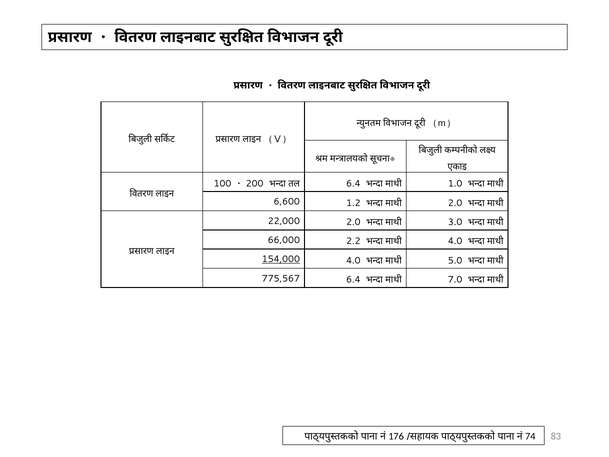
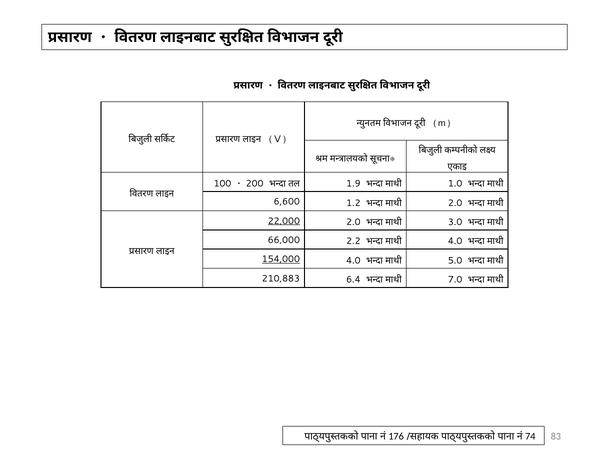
6.4: 6.4 -> 1.9 (353, 184)
22,000 underline: none -> present (284, 221)
775,567: 775,567 -> 210,883 (281, 278)
